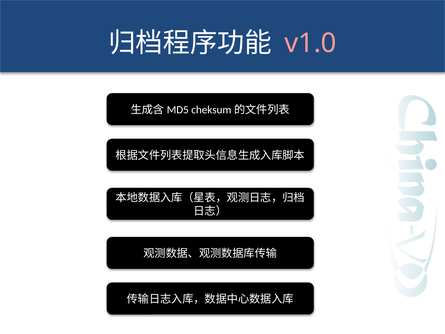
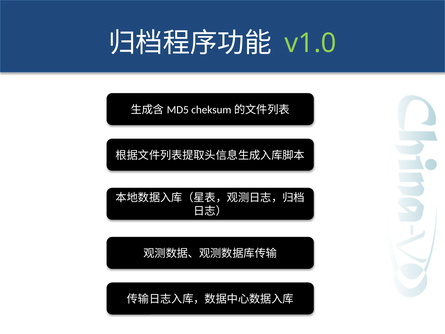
v1.0 colour: pink -> light green (310, 43)
